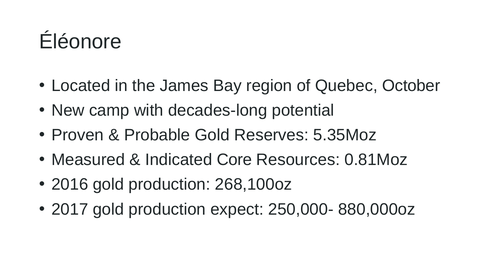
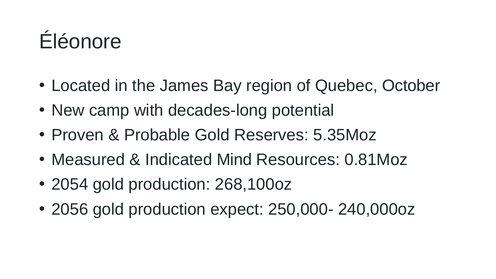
Core: Core -> Mind (234, 160)
2016: 2016 -> 2054 (70, 185)
2017: 2017 -> 2056 (70, 209)
880,000oz: 880,000oz -> 240,000oz (377, 209)
